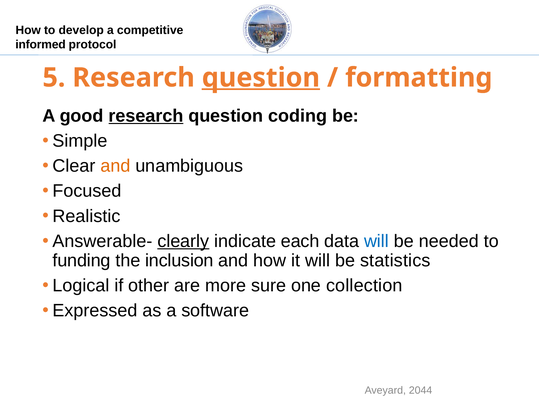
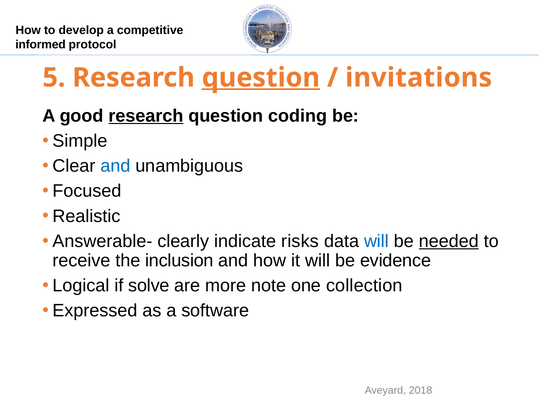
formatting: formatting -> invitations (419, 78)
and colour: orange -> blue (115, 166)
clearly underline: present -> none (183, 241)
each: each -> risks (300, 241)
needed underline: none -> present (449, 241)
funding: funding -> receive (81, 260)
statistics: statistics -> evidence (396, 260)
other: other -> solve (149, 285)
sure: sure -> note (269, 285)
2044: 2044 -> 2018 (421, 390)
